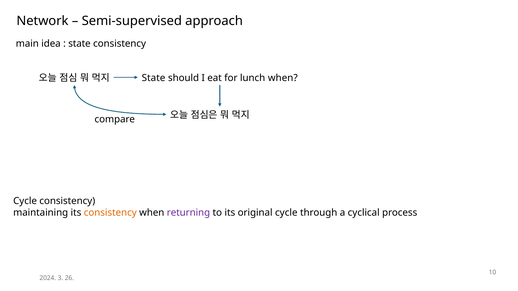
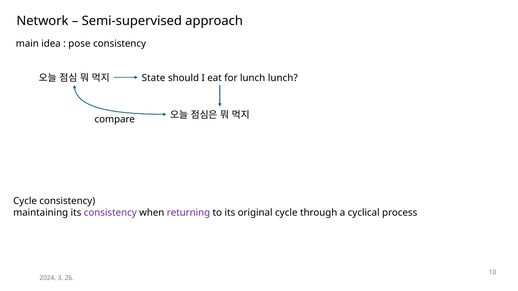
state: state -> pose (79, 44)
lunch when: when -> lunch (283, 78)
consistency colour: orange -> purple (110, 213)
